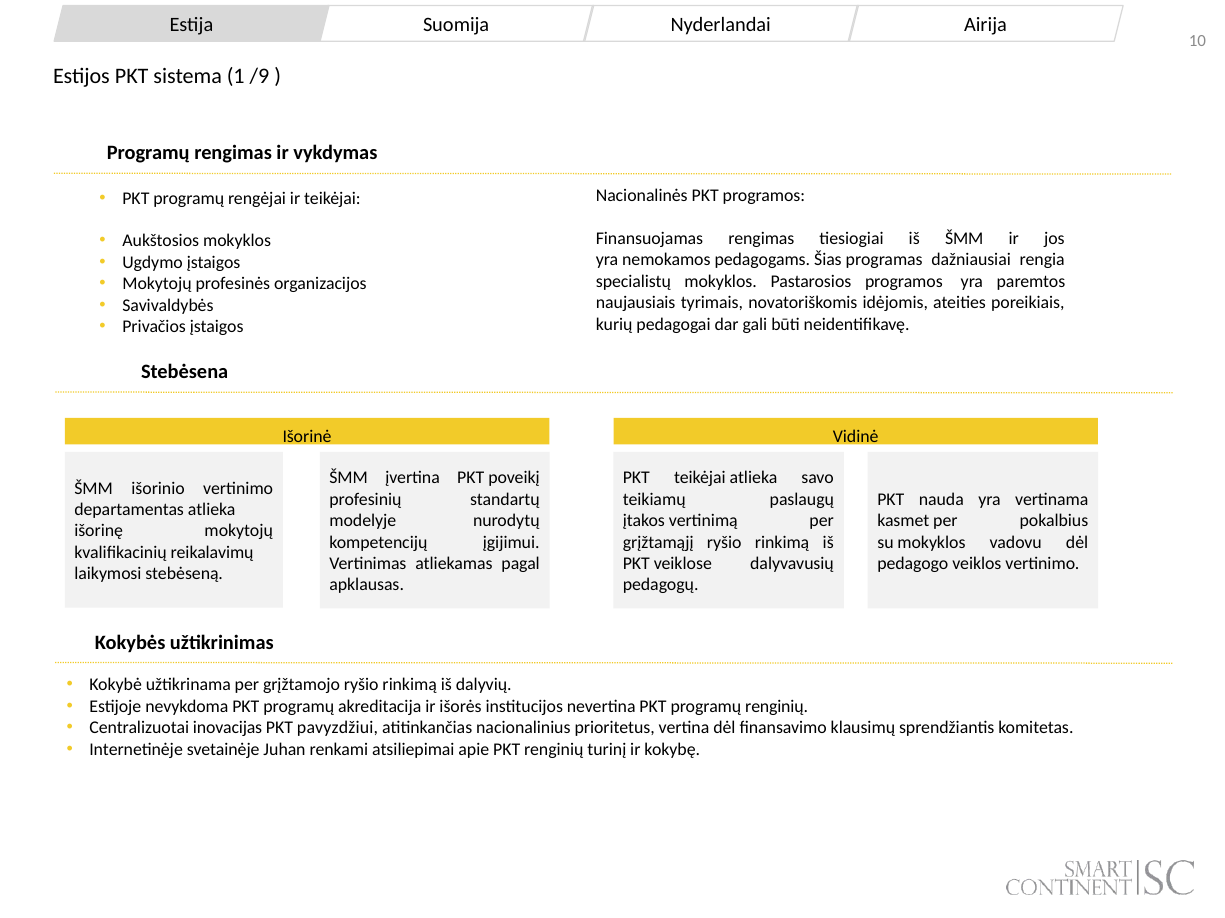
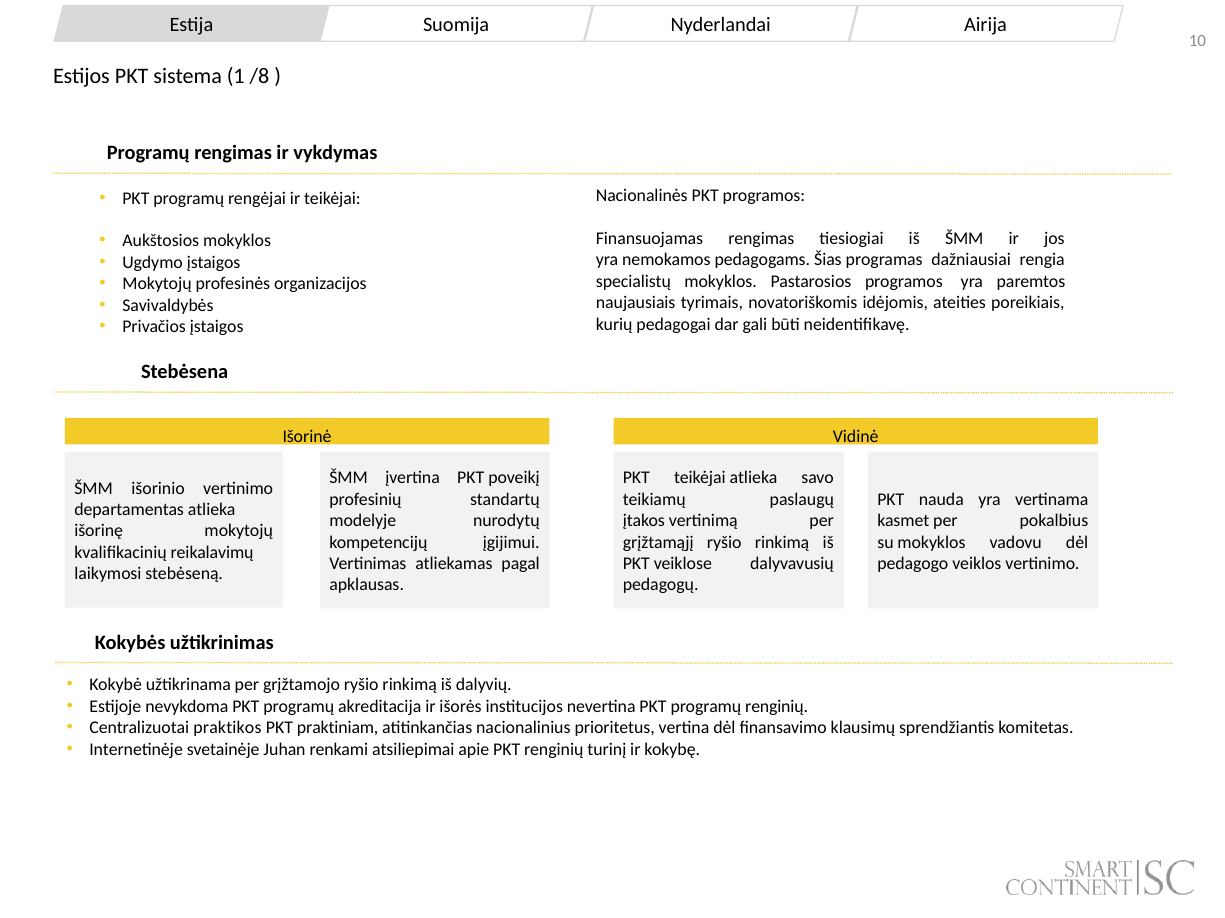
/9: /9 -> /8 (260, 76)
inovacijas: inovacijas -> praktikos (227, 728)
pavyzdžiui: pavyzdžiui -> praktiniam (338, 728)
